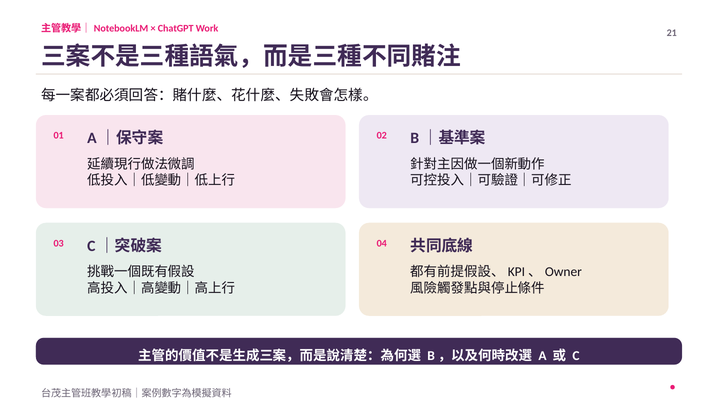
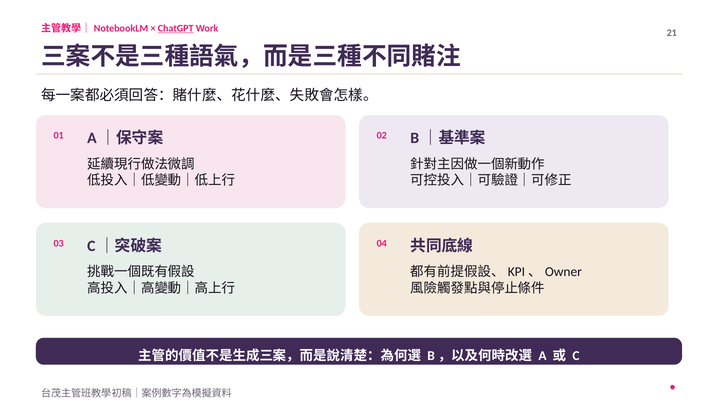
ChatGPT underline: none -> present (176, 28)
